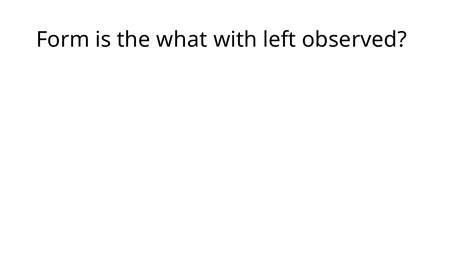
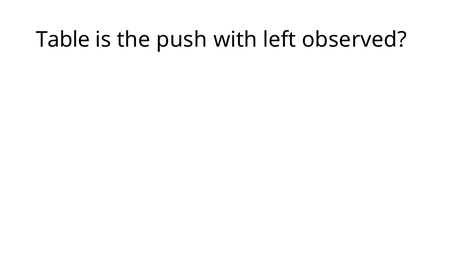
Form: Form -> Table (63, 40)
what: what -> push (182, 40)
